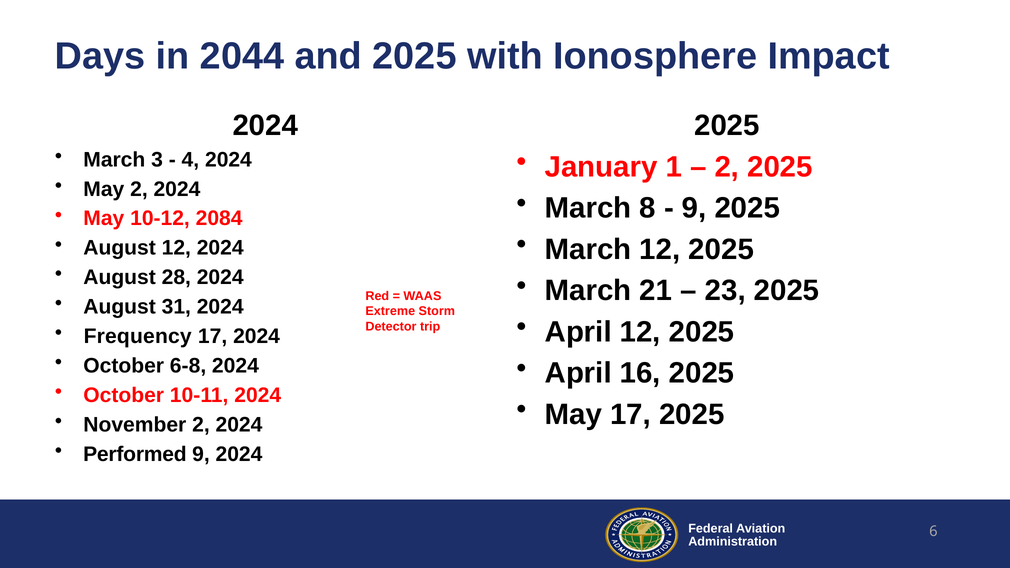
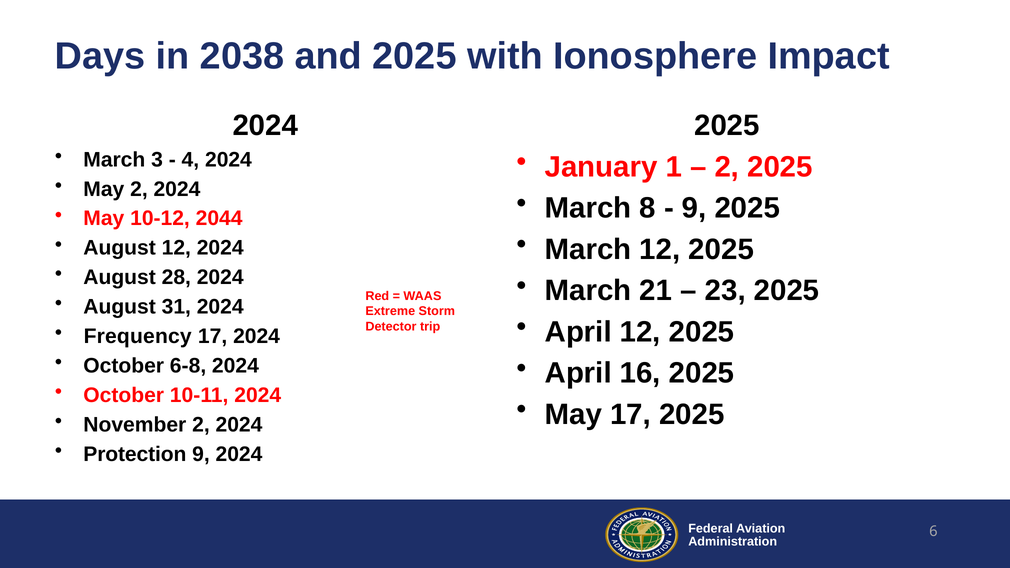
2044: 2044 -> 2038 (242, 56)
2084: 2084 -> 2044 (219, 219)
Performed: Performed -> Protection (135, 454)
